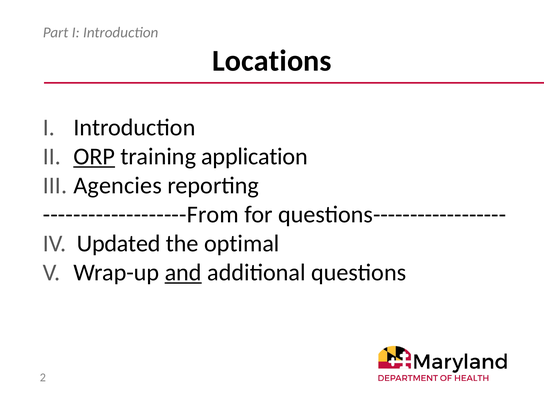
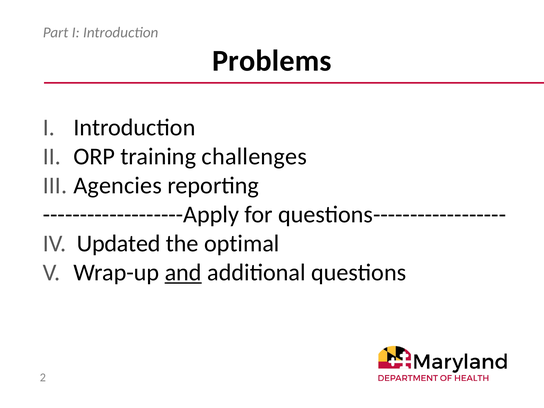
Locations: Locations -> Problems (272, 61)
ORP underline: present -> none (94, 157)
application: application -> challenges (254, 157)
-------------------From: -------------------From -> -------------------Apply (141, 215)
